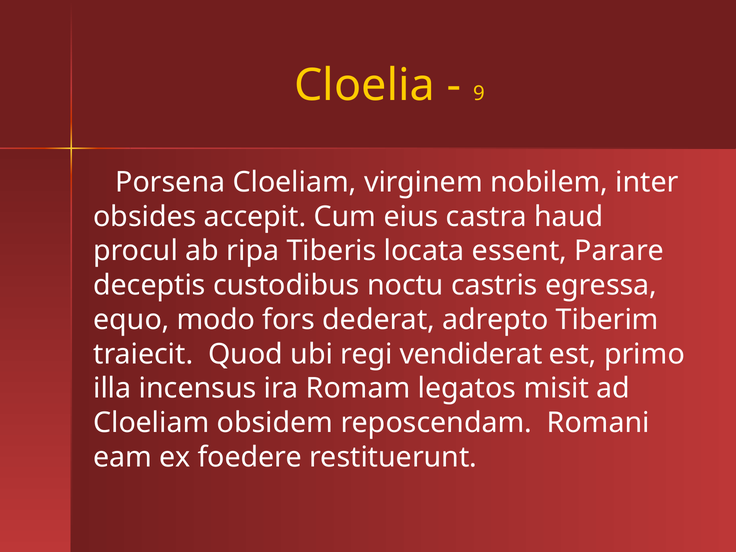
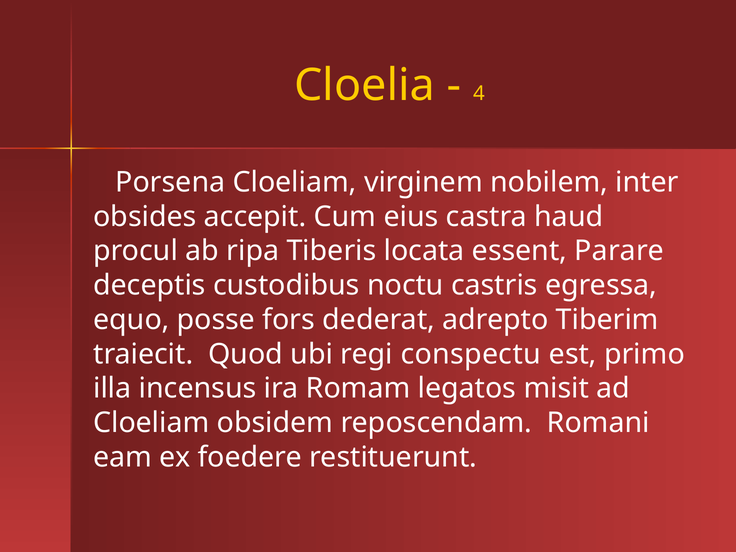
9: 9 -> 4 (479, 93)
modo: modo -> posse (216, 320)
vendiderat: vendiderat -> conspectu (471, 354)
